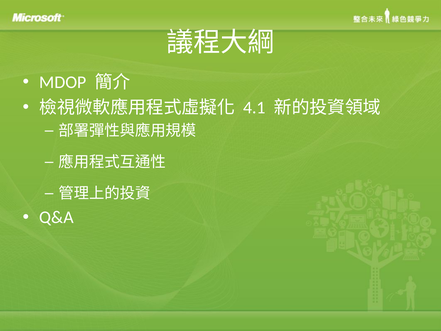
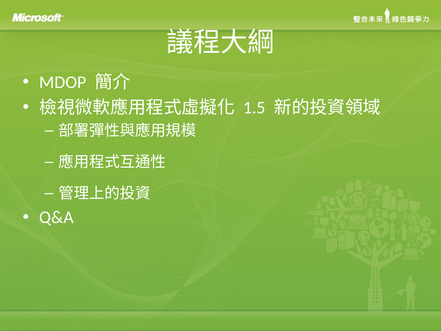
4.1: 4.1 -> 1.5 (254, 107)
